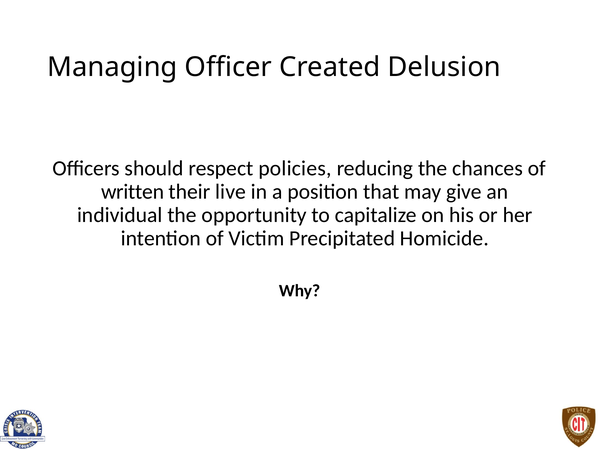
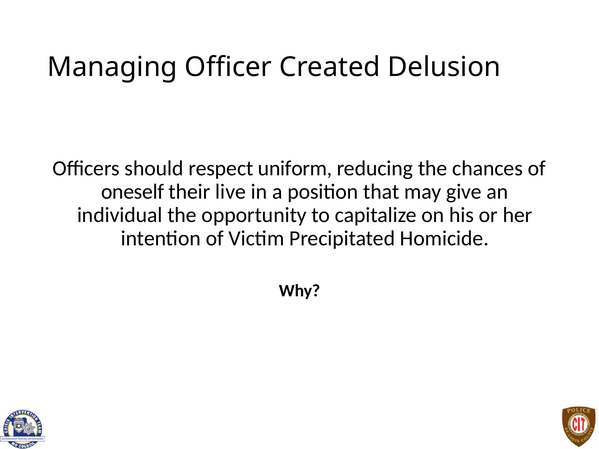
policies: policies -> uniform (295, 168)
written: written -> oneself (133, 192)
